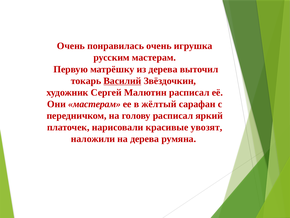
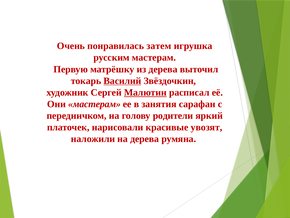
понравилась очень: очень -> затем (159, 46)
Малютин underline: none -> present (145, 92)
жёлтый: жёлтый -> занятия (159, 104)
голову расписал: расписал -> родители (173, 115)
